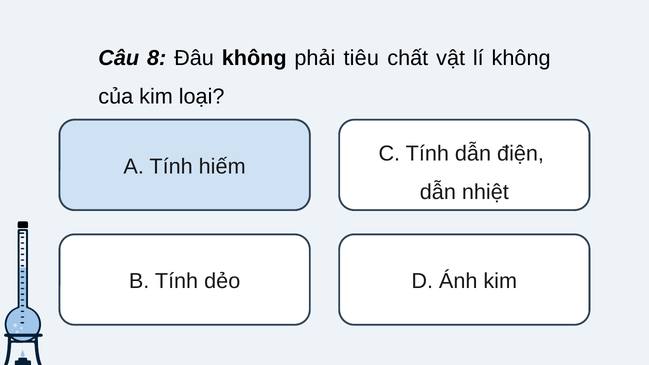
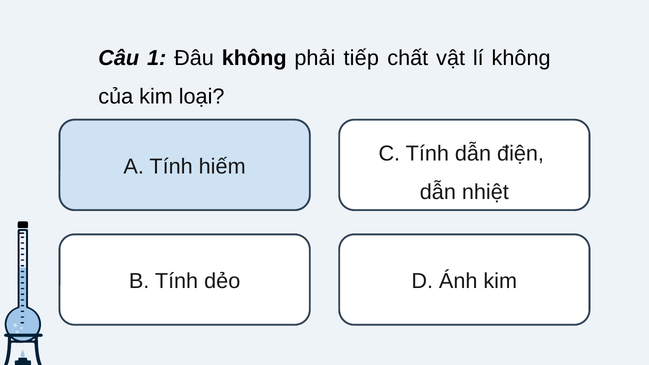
8: 8 -> 1 (157, 58)
tiêu: tiêu -> tiếp (361, 58)
